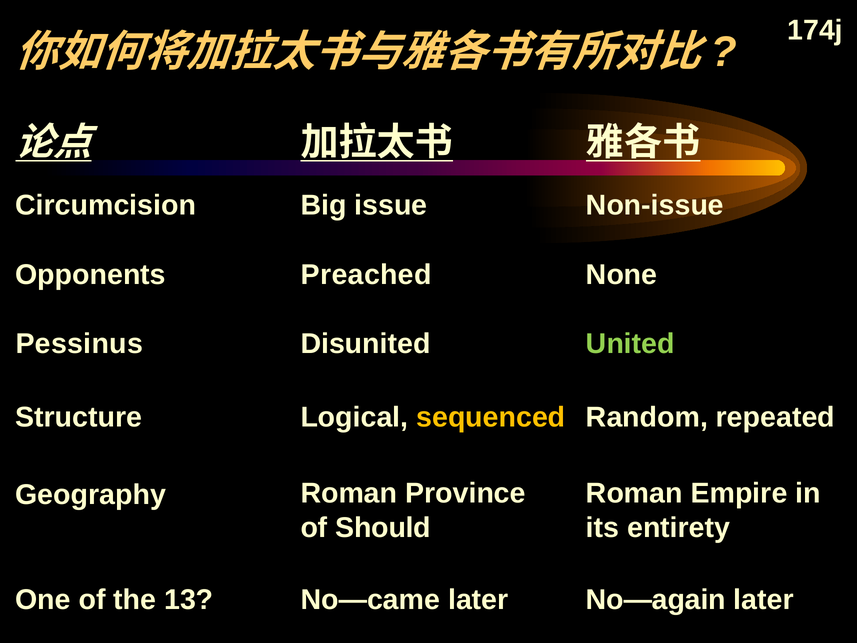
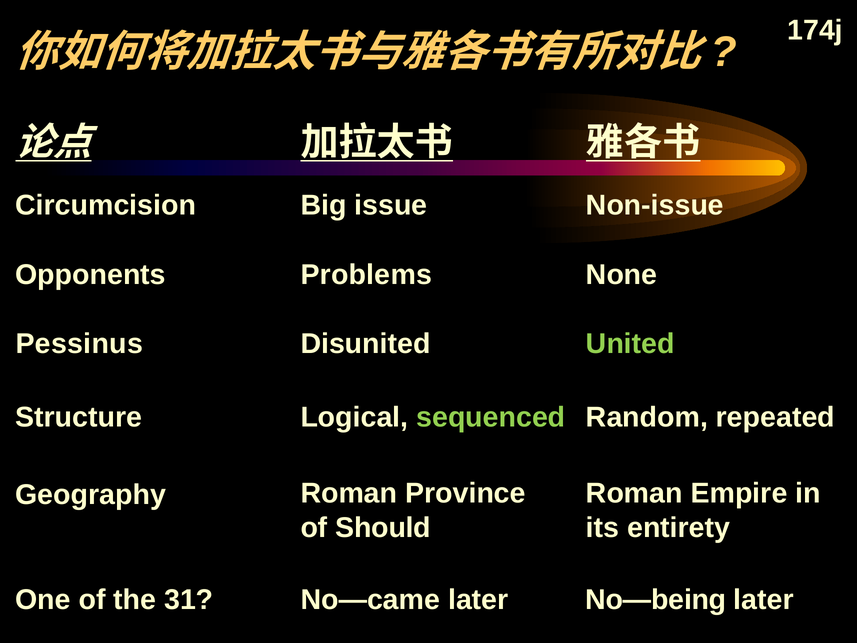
Preached: Preached -> Problems (366, 274)
sequenced colour: yellow -> light green (491, 417)
13: 13 -> 31 (189, 599)
No—again: No—again -> No—being (656, 599)
